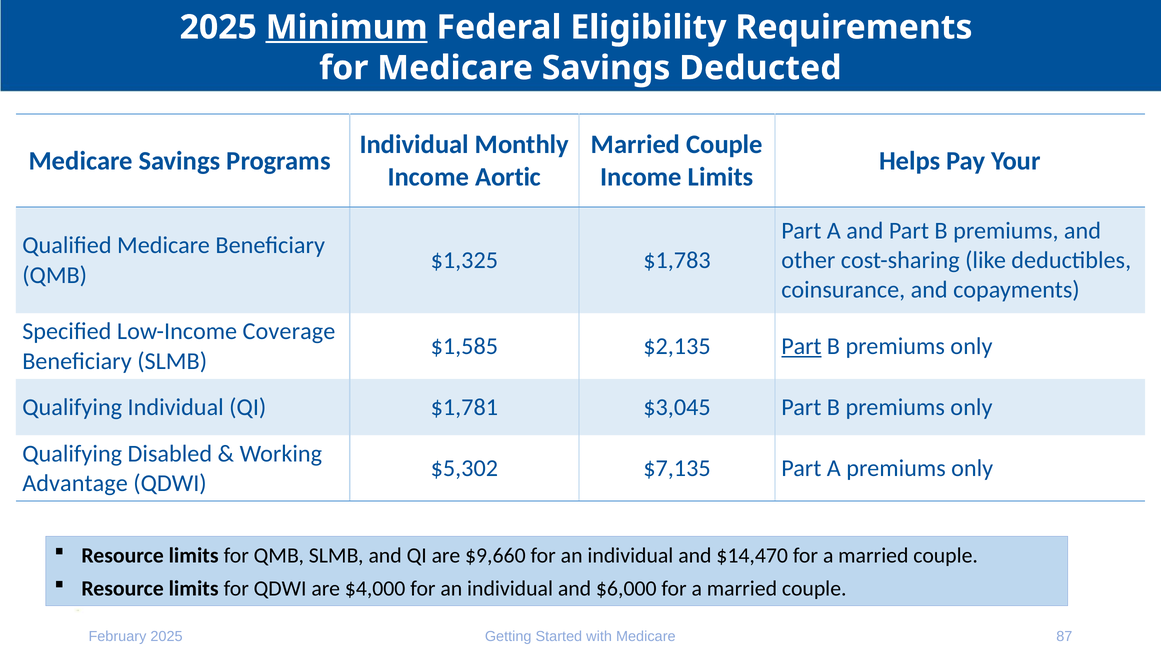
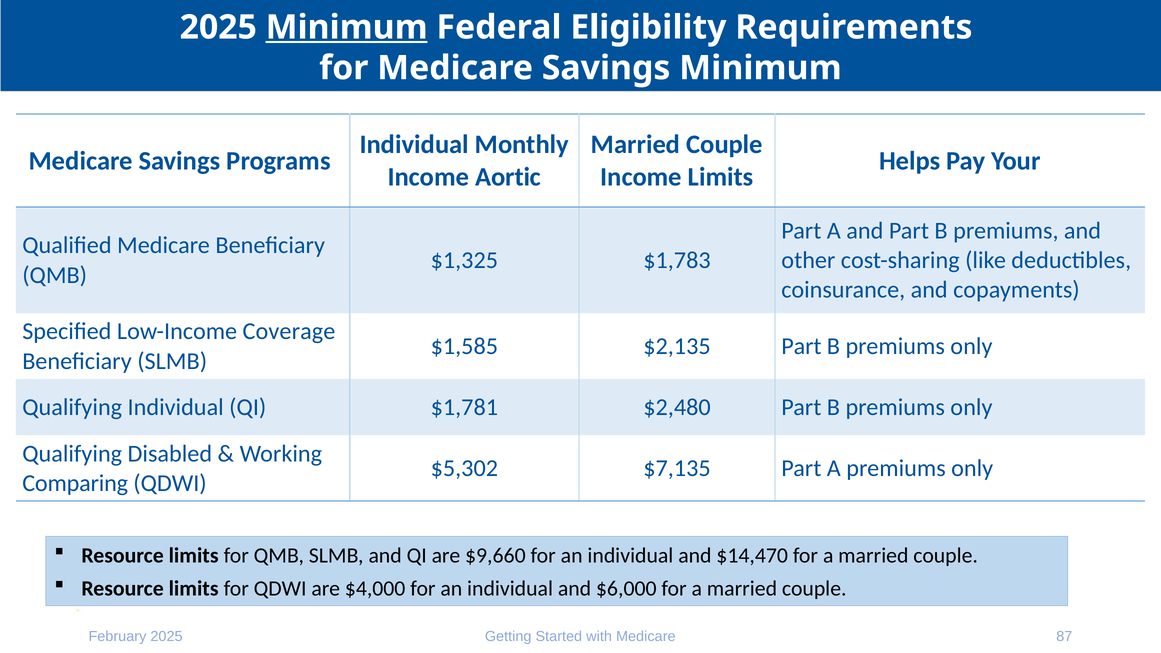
Savings Deducted: Deducted -> Minimum (760, 68)
Part underline: present -> none (801, 346)
$3,045: $3,045 -> $2,480 (677, 407)
Advantage: Advantage -> Comparing (75, 483)
